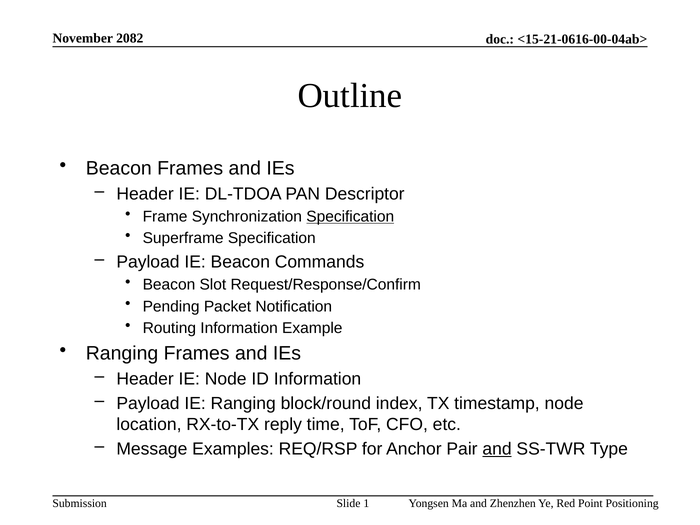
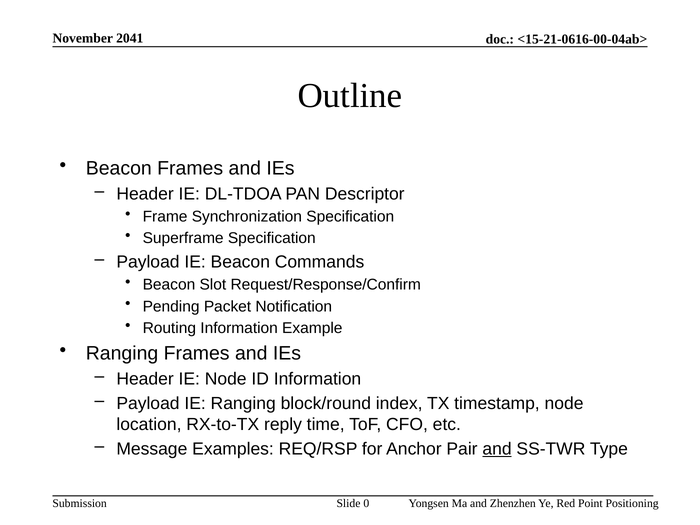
2082: 2082 -> 2041 (130, 38)
Specification underline: present -> none (350, 217)
1: 1 -> 0 (366, 504)
